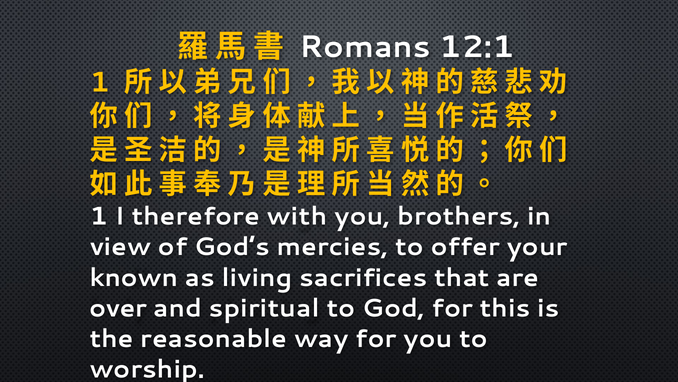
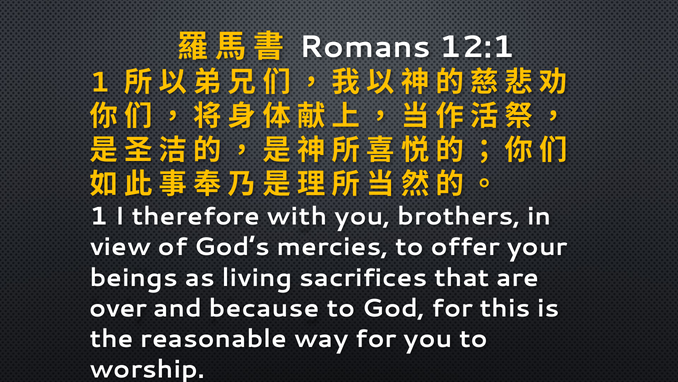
known: known -> beings (134, 277)
spiritual: spiritual -> because (264, 308)
